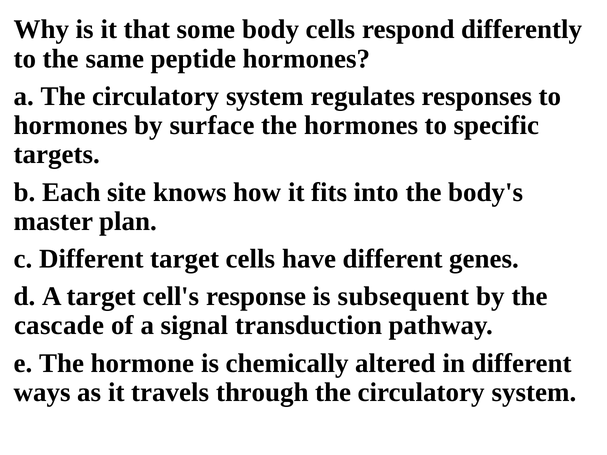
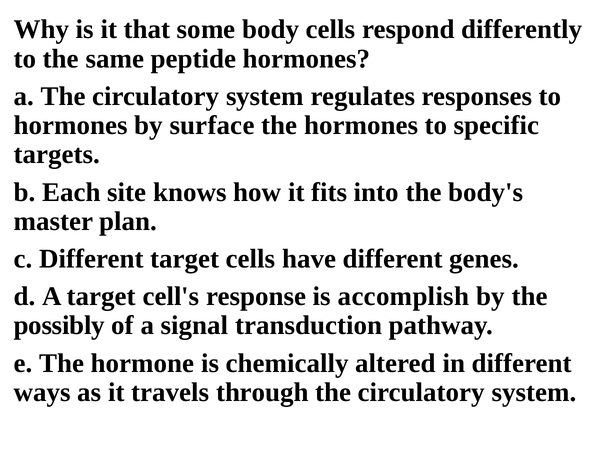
subsequent: subsequent -> accomplish (403, 297)
cascade: cascade -> possibly (59, 326)
